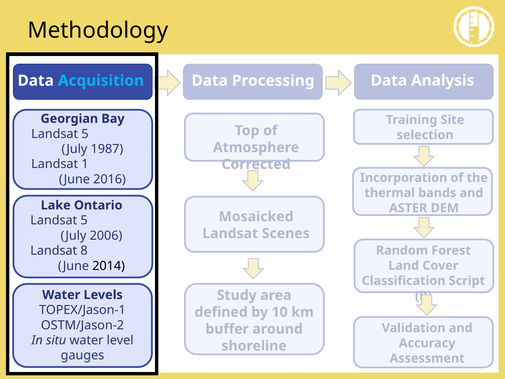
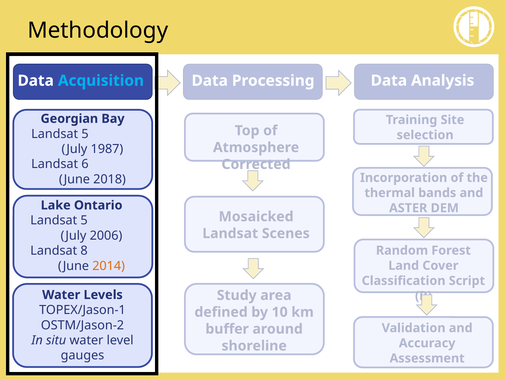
1: 1 -> 6 (85, 164)
2016: 2016 -> 2018 (110, 179)
2014 colour: black -> orange (109, 266)
